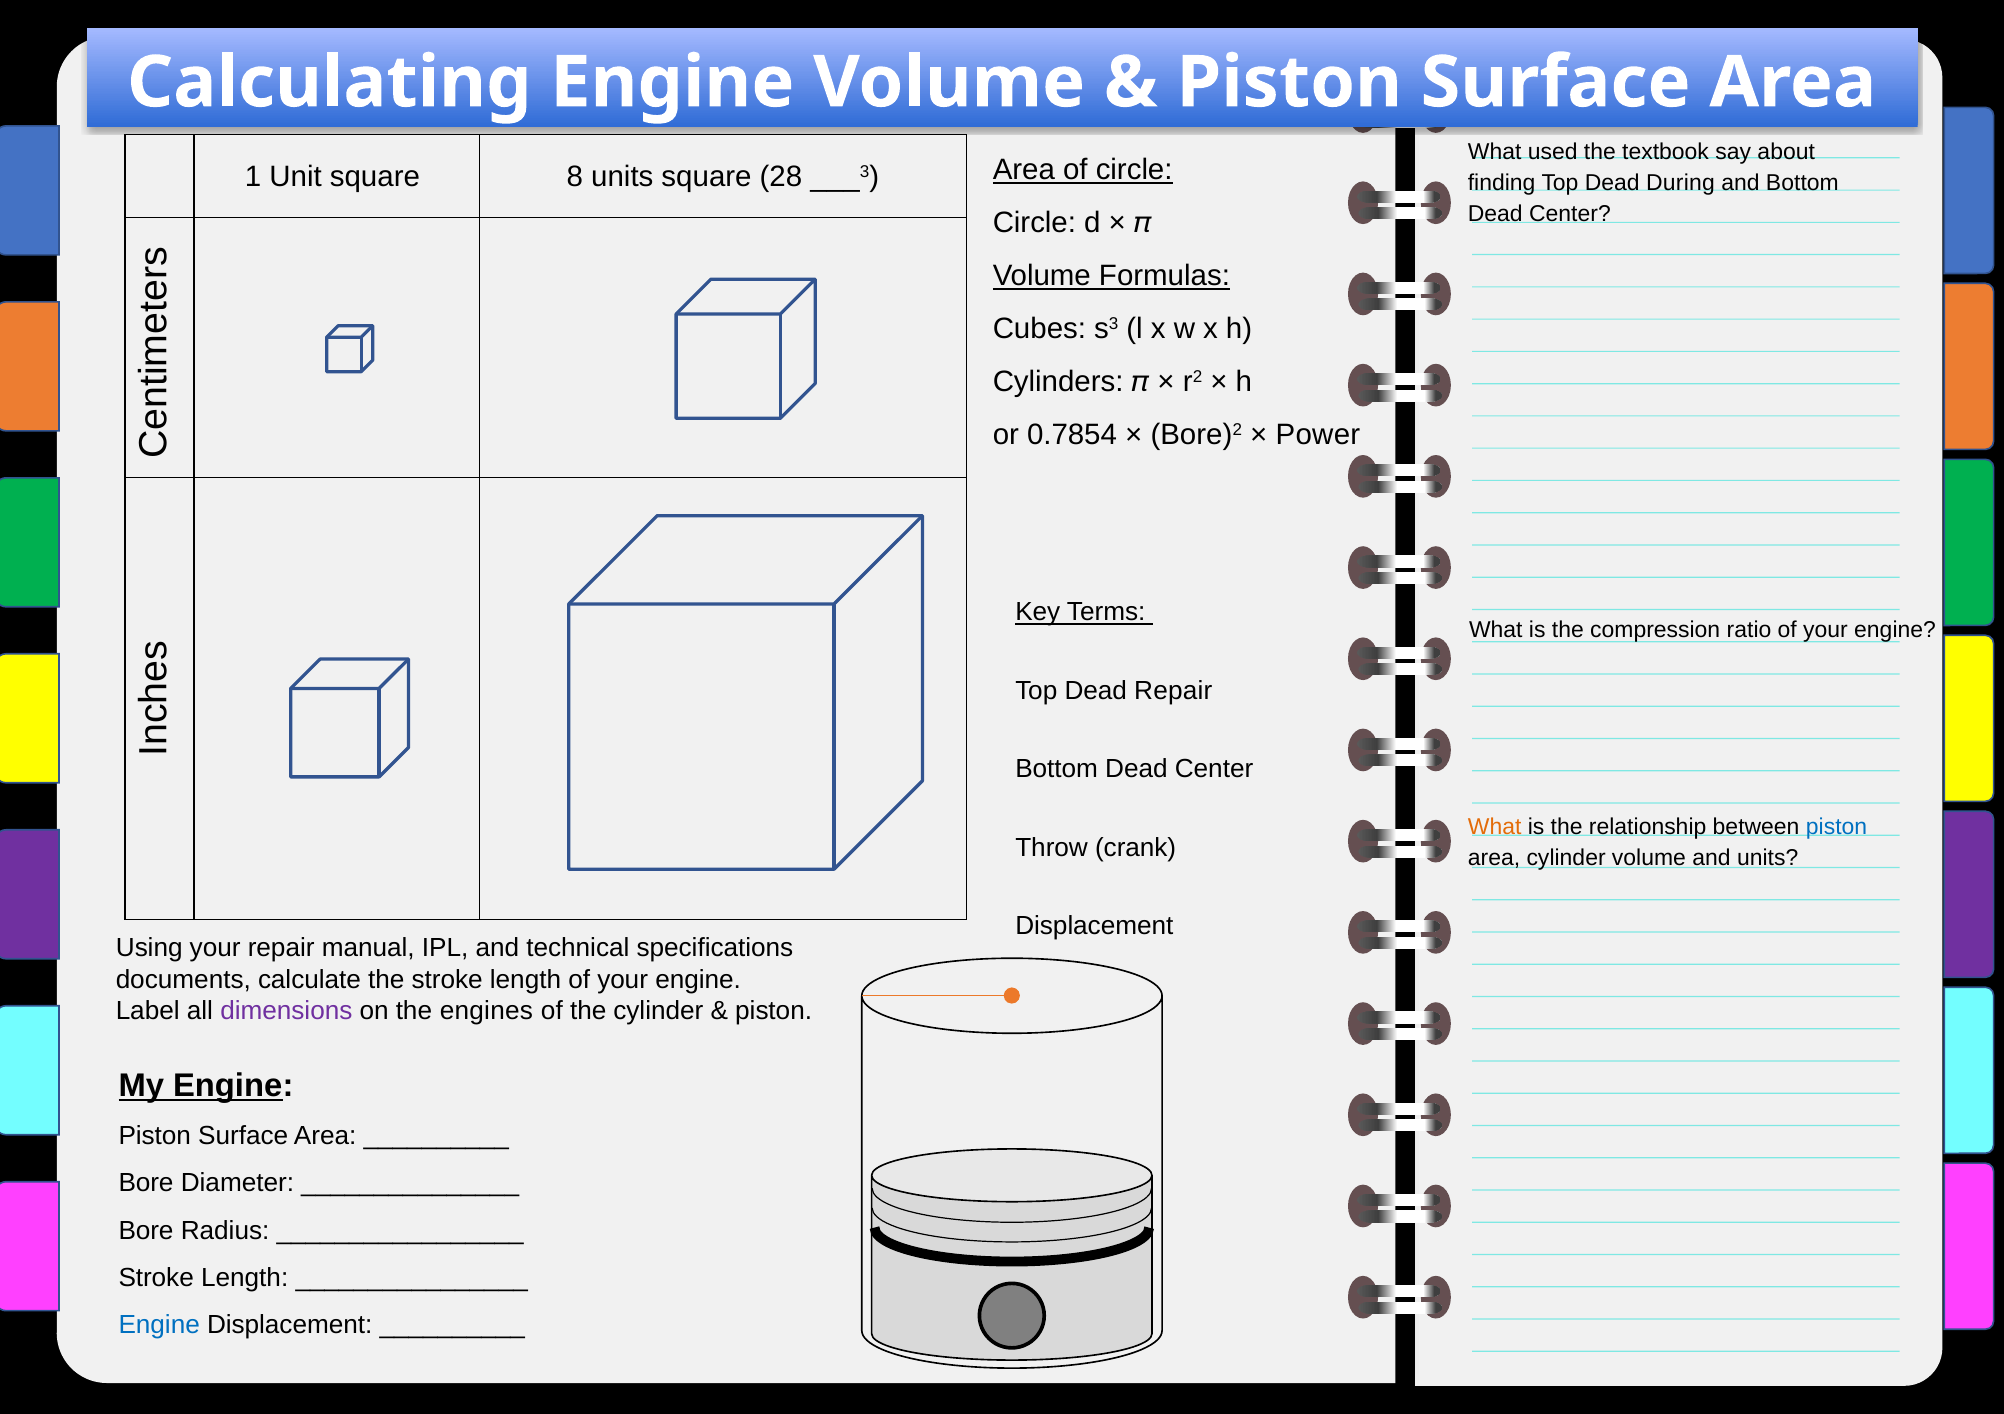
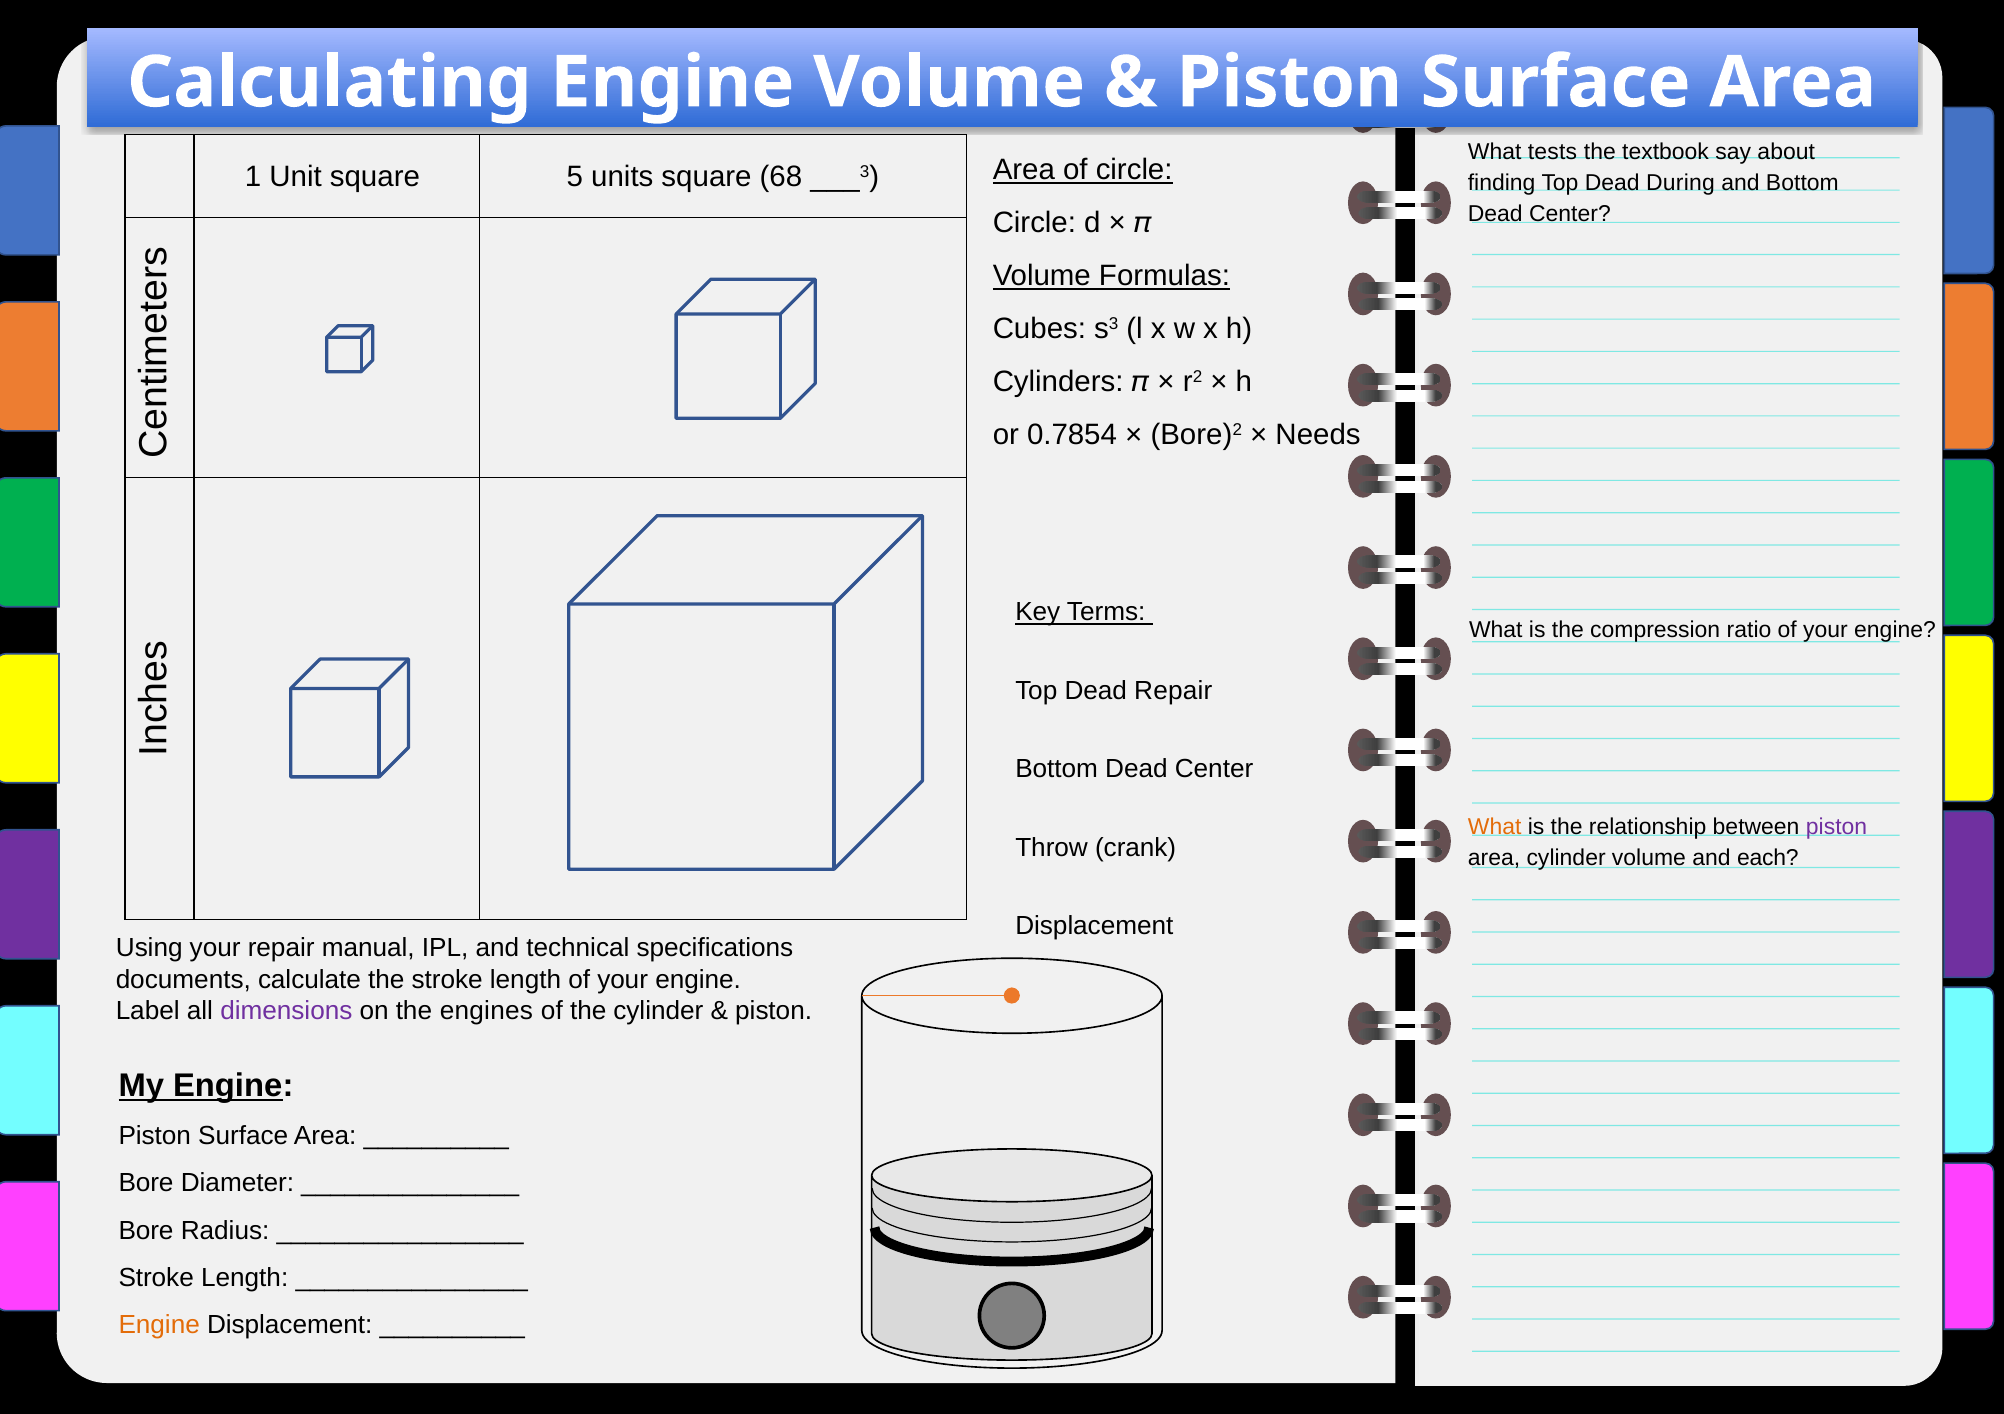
used: used -> tests (1553, 152)
8: 8 -> 5 (575, 177)
28: 28 -> 68 (781, 177)
Power: Power -> Needs (1318, 435)
piston colour: blue -> purple (1837, 827)
and units: units -> each (1768, 858)
Engine colour: blue -> orange (159, 1325)
